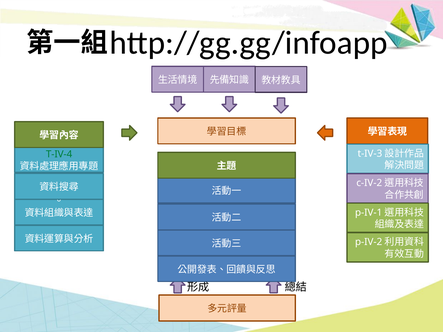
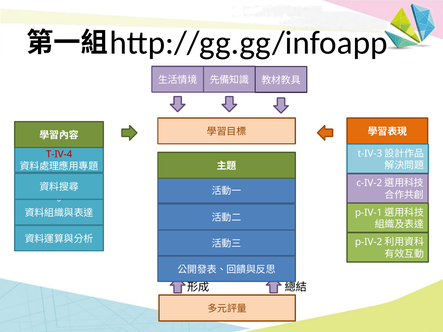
T-IV-4 colour: green -> red (59, 154)
